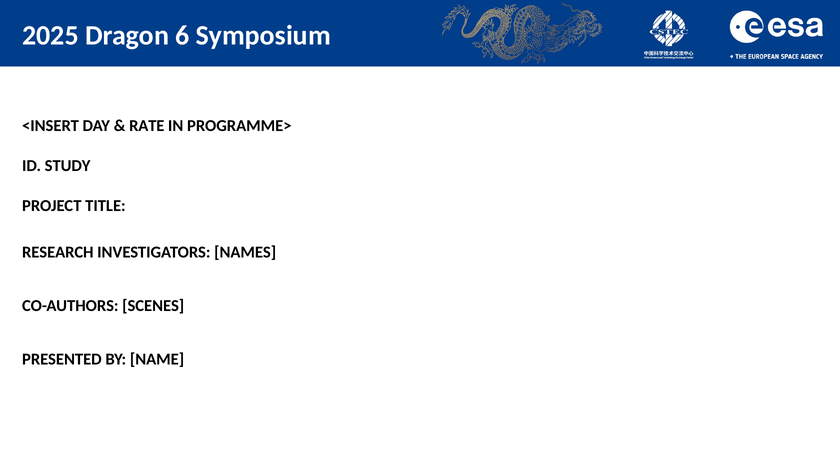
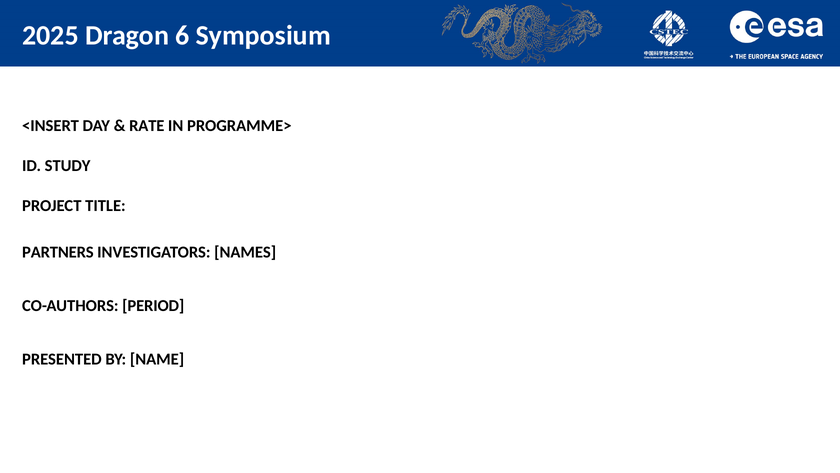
RESEARCH: RESEARCH -> PARTNERS (58, 252)
SCENES: SCENES -> PERIOD (153, 305)
